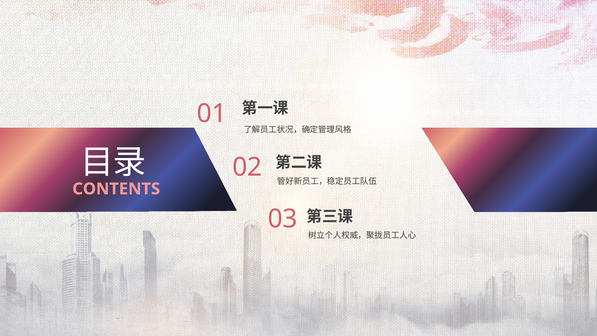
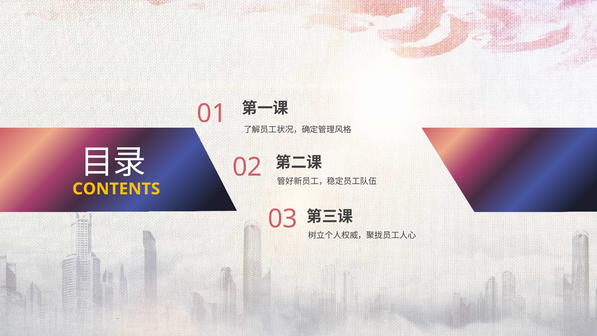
CONTENTS colour: pink -> yellow (116, 189)
